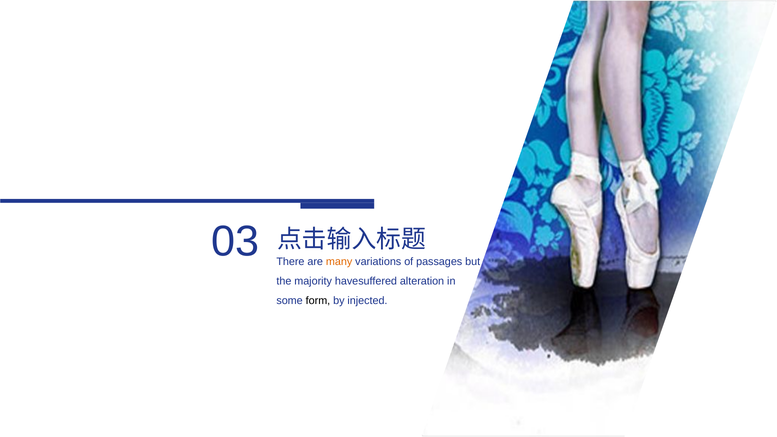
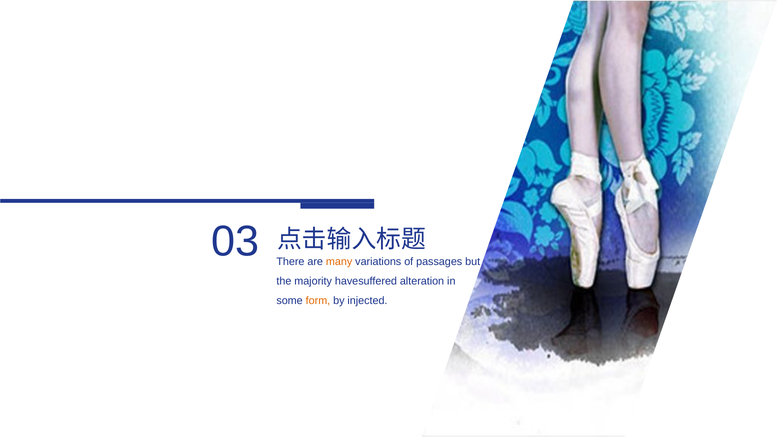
form colour: black -> orange (318, 301)
